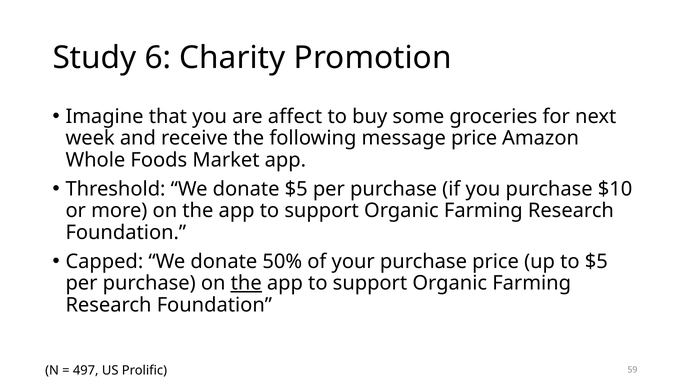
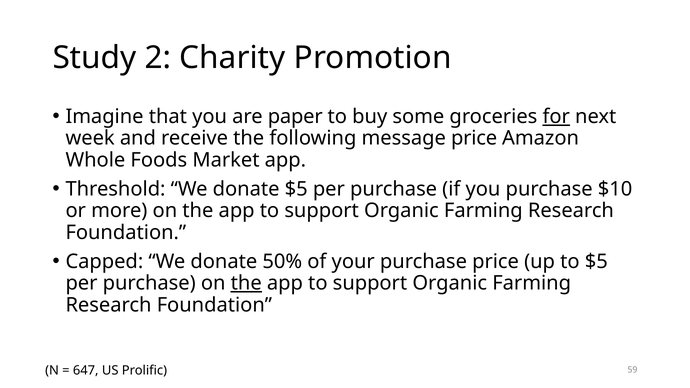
6: 6 -> 2 (158, 58)
affect: affect -> paper (295, 117)
for underline: none -> present (556, 117)
497: 497 -> 647 (86, 371)
